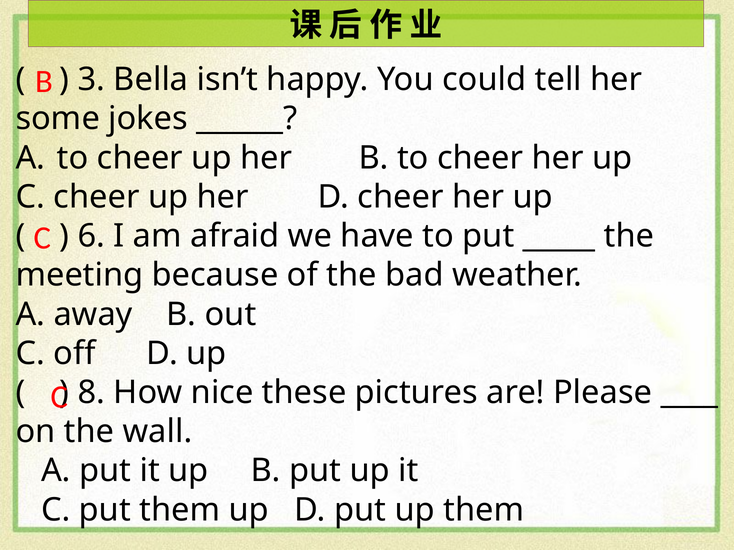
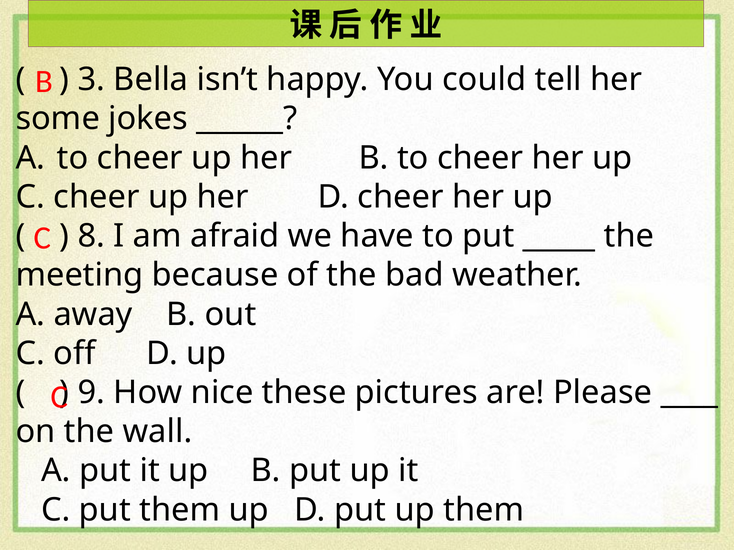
6: 6 -> 8 (91, 236)
8: 8 -> 9 (91, 393)
